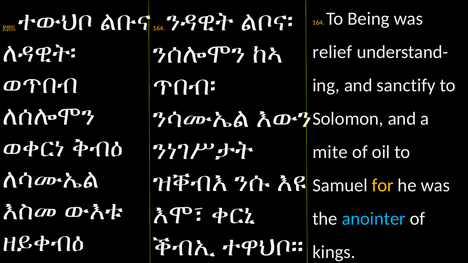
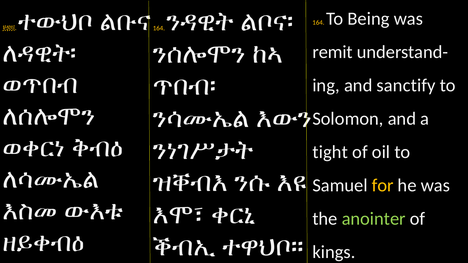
relief: relief -> remit (333, 52)
mite: mite -> tight (330, 152)
anointer colour: light blue -> light green (374, 219)
